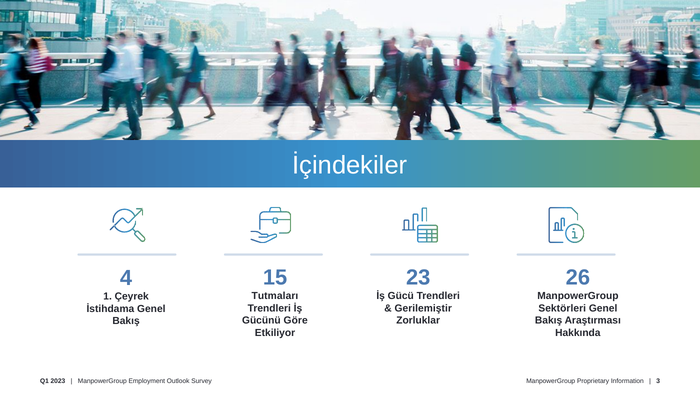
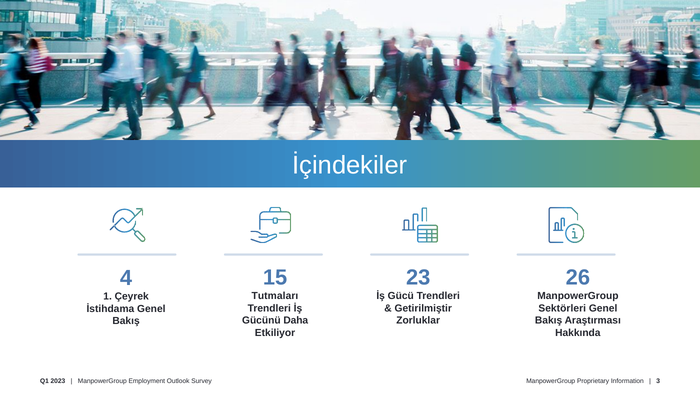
Gerilemiştir: Gerilemiştir -> Getirilmiştir (423, 308)
Göre: Göre -> Daha (296, 320)
